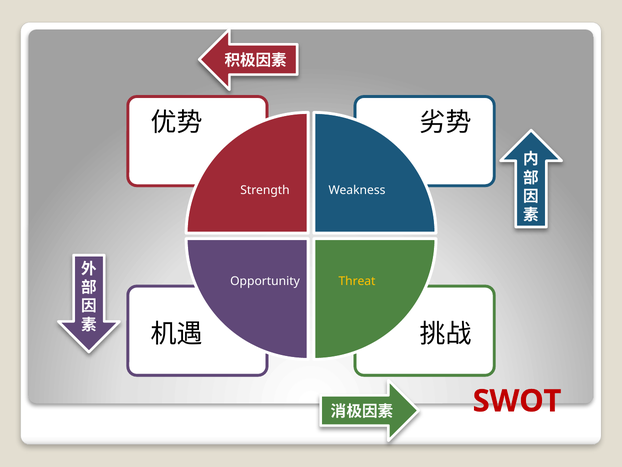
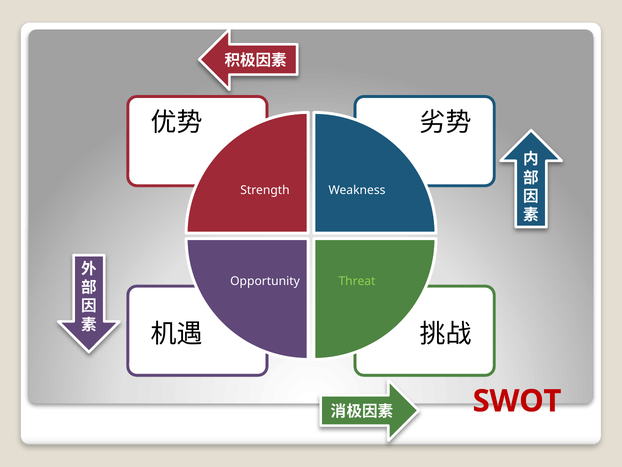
Threat colour: yellow -> light green (357, 281)
